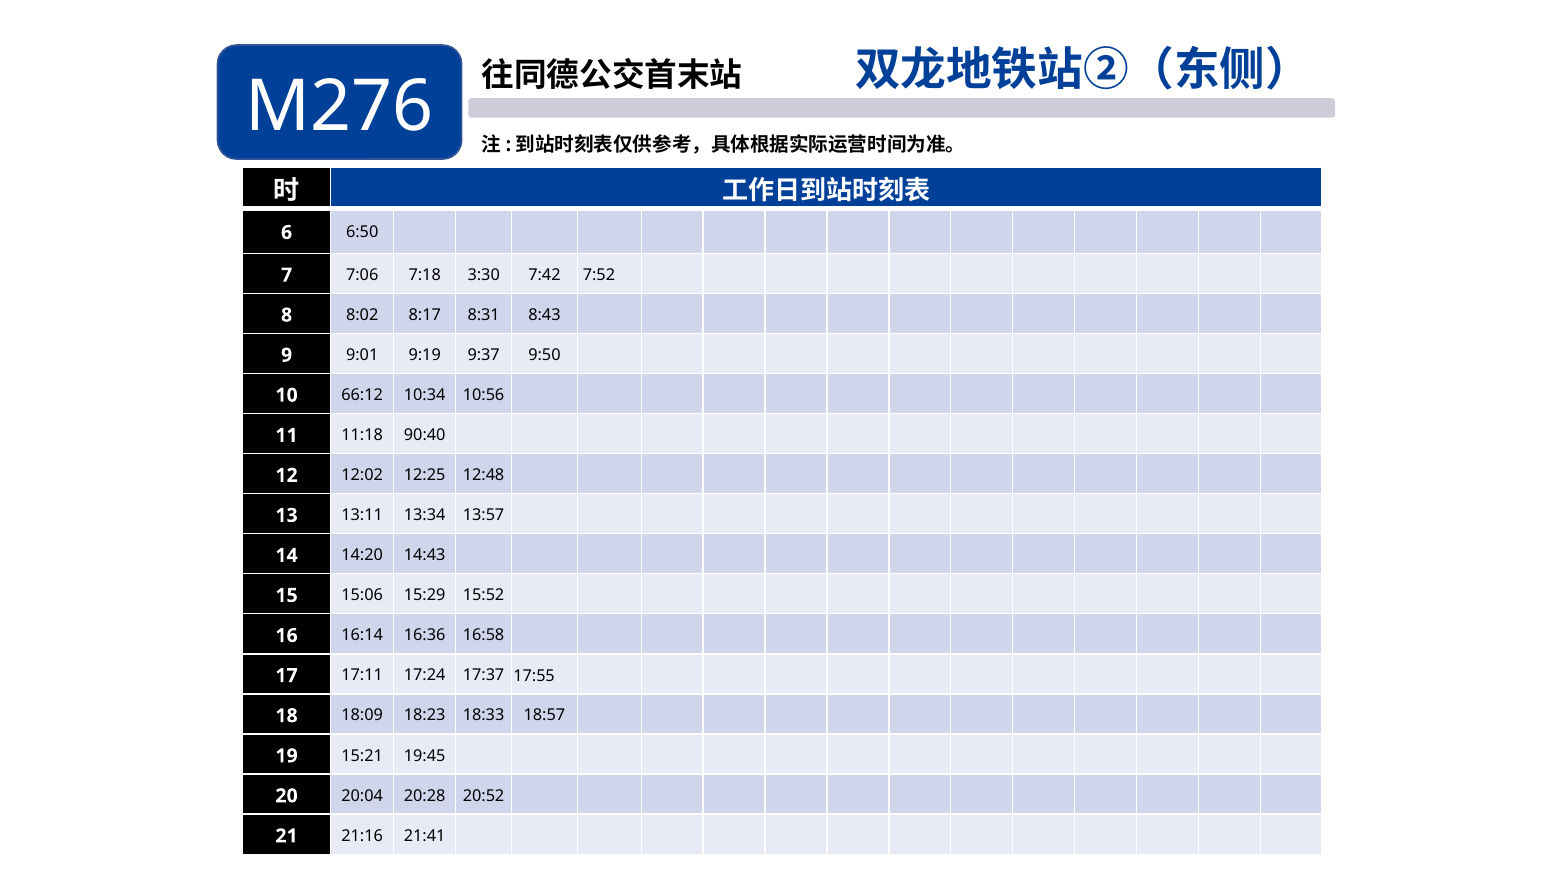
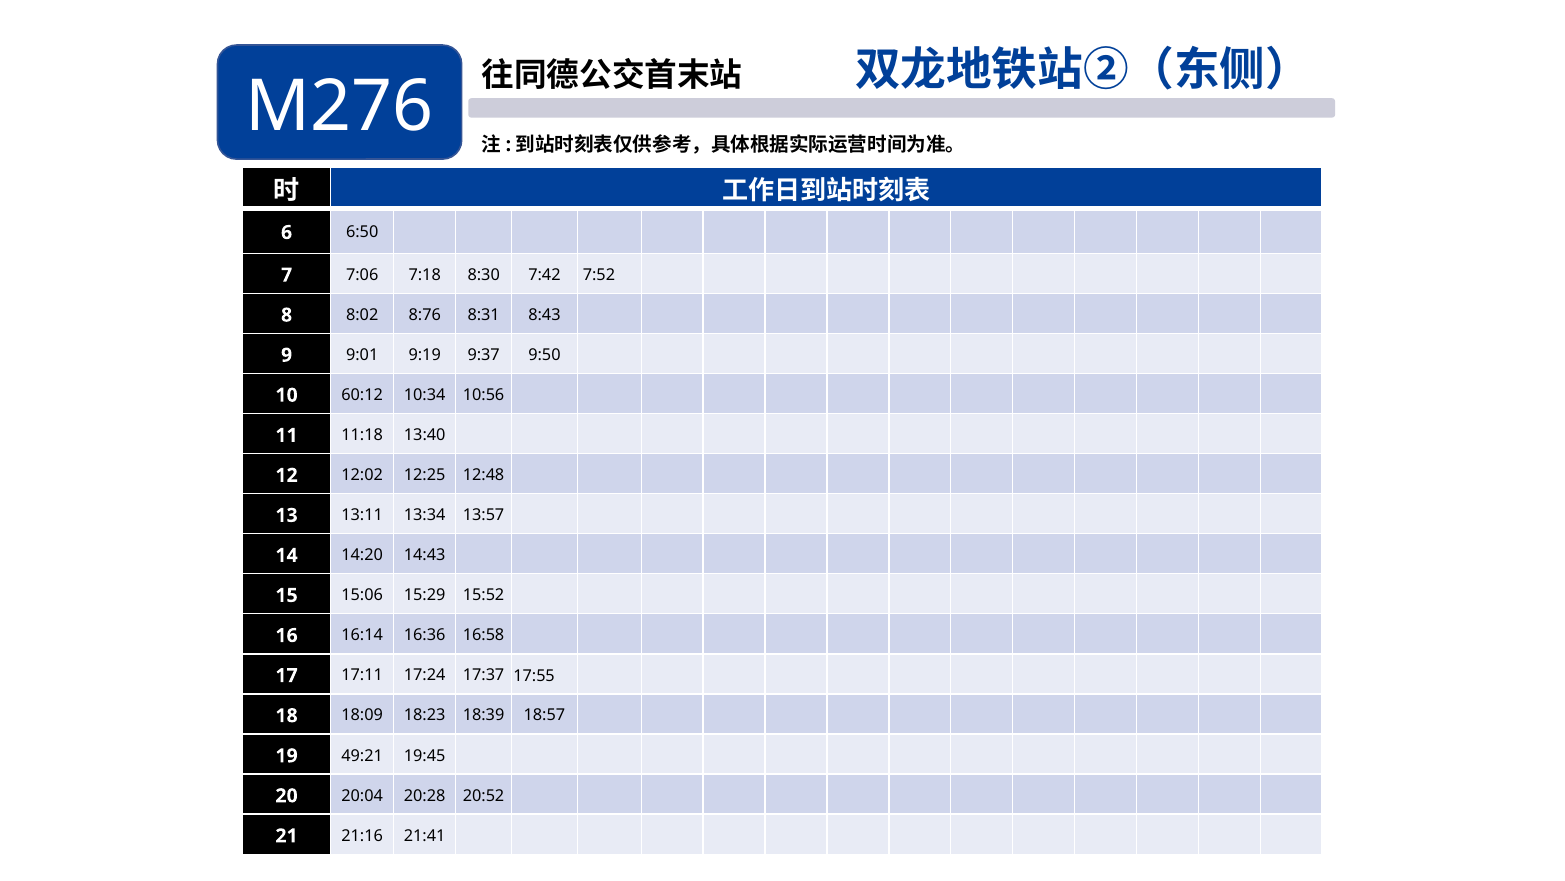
3:30: 3:30 -> 8:30 (484, 275)
8:17: 8:17 -> 8:76 (425, 315)
66:12: 66:12 -> 60:12 (362, 395)
90:40: 90:40 -> 13:40 (425, 435)
18:33: 18:33 -> 18:39 (484, 715)
15:21: 15:21 -> 49:21 (362, 755)
